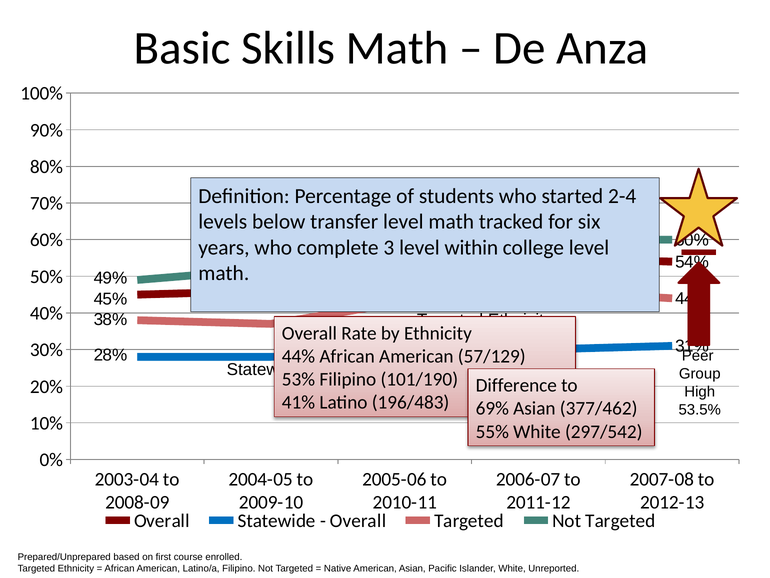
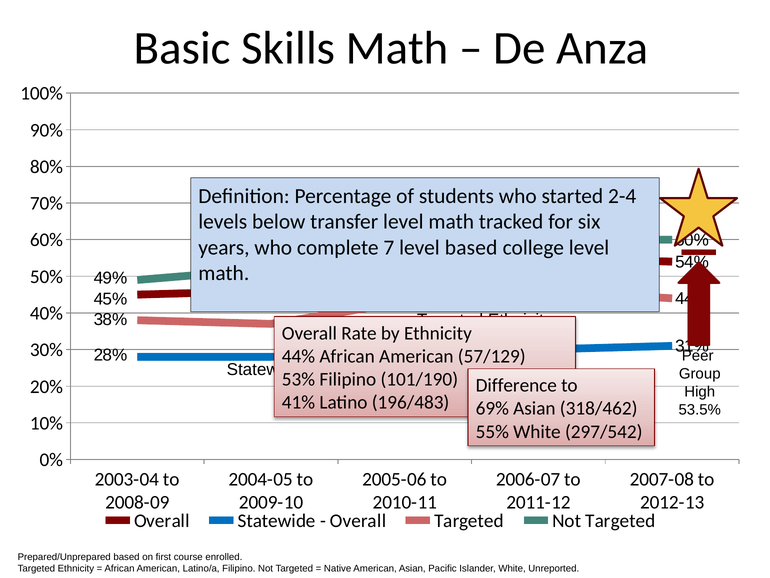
3: 3 -> 7 (389, 247)
level within: within -> based (471, 247)
377/462: 377/462 -> 318/462 (599, 408)
